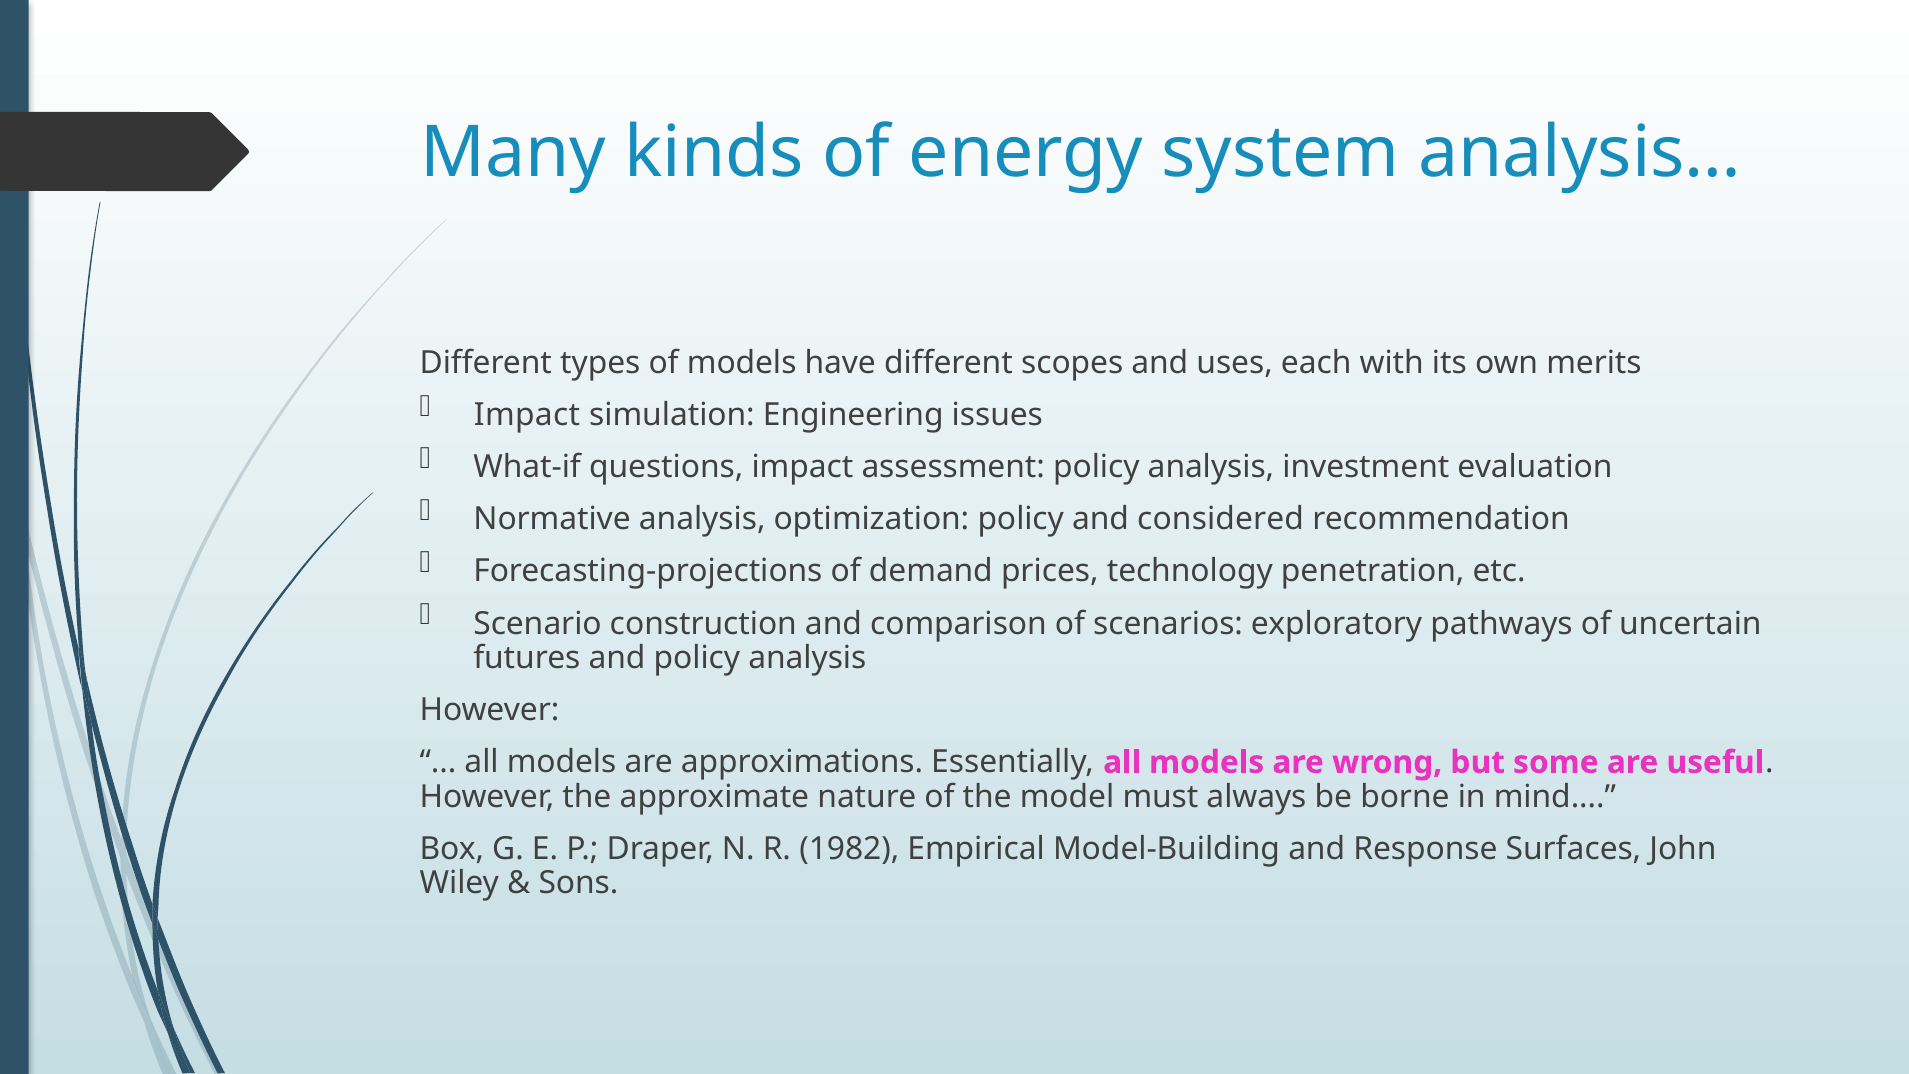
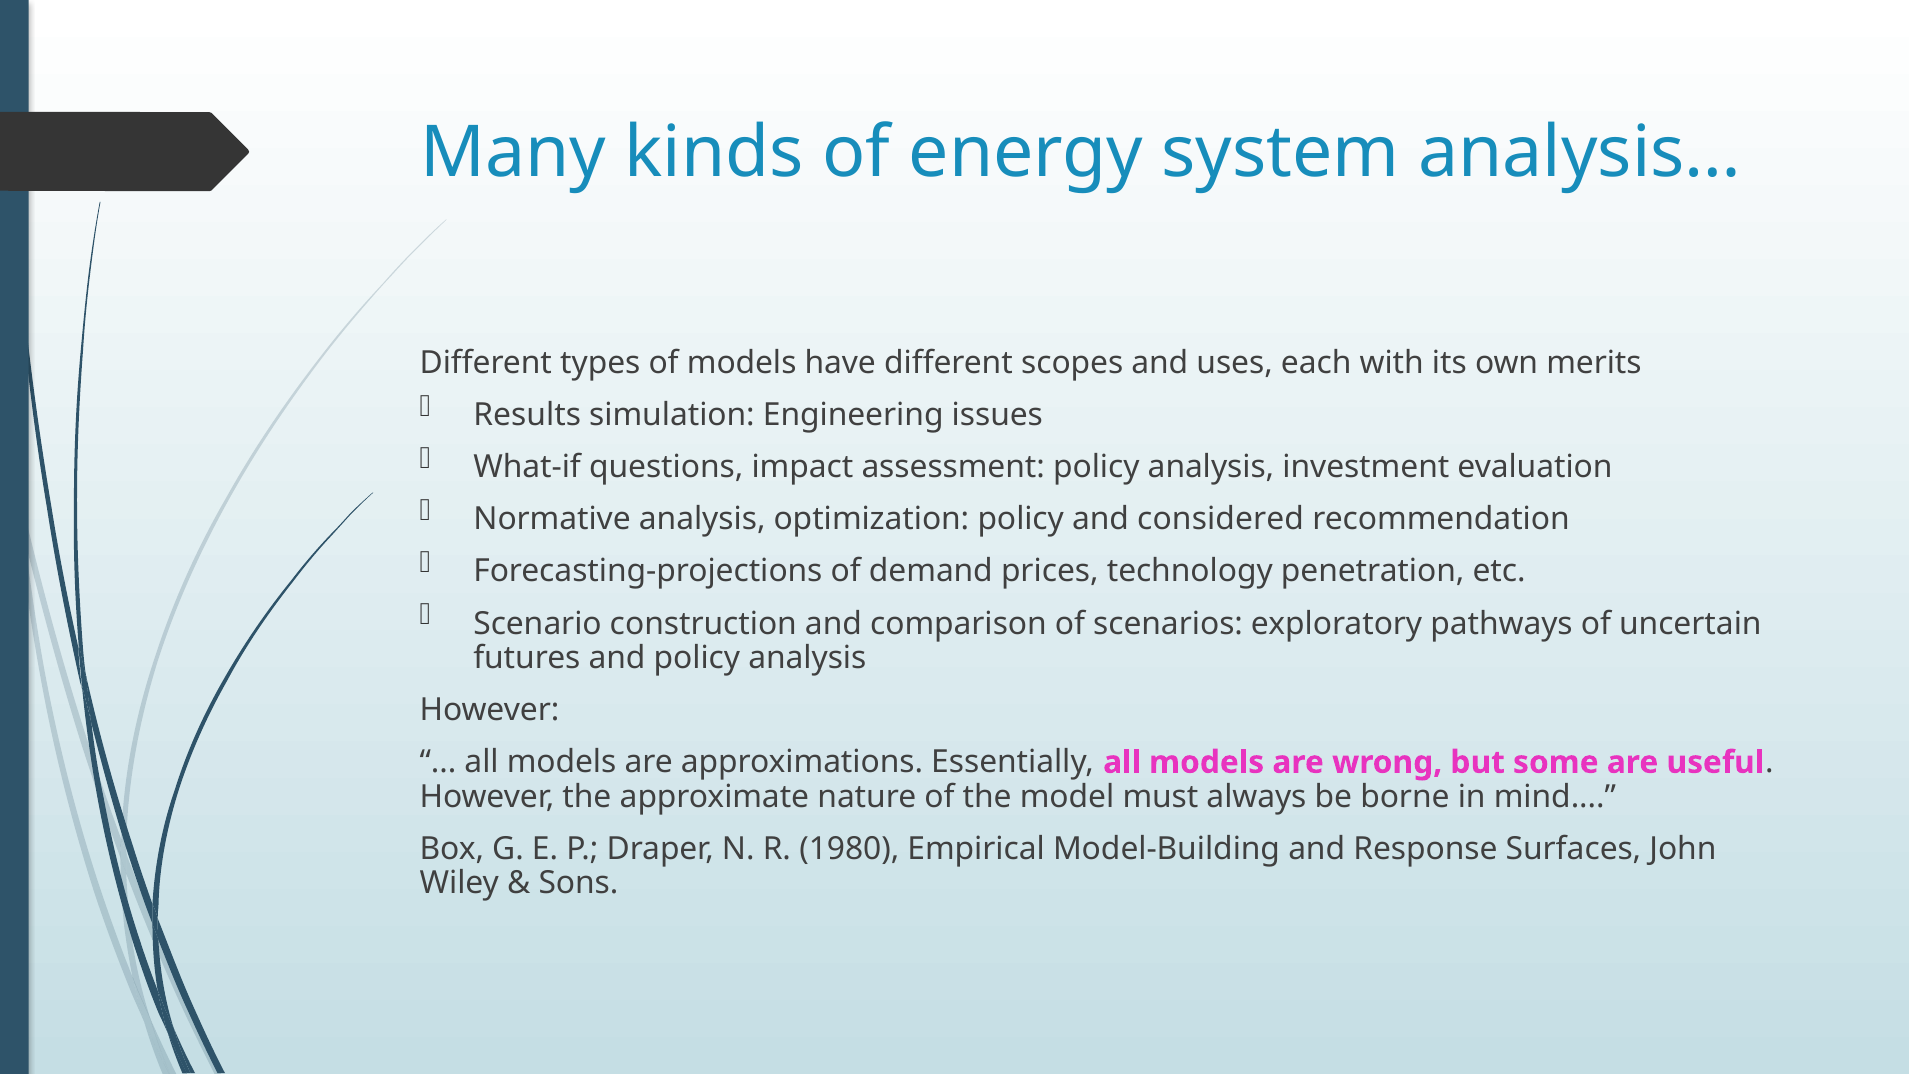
Impact: Impact -> Results (527, 415)
1982: 1982 -> 1980 (849, 849)
